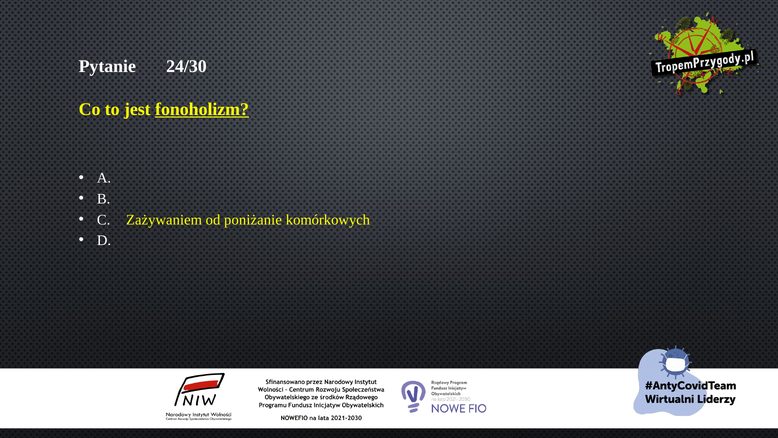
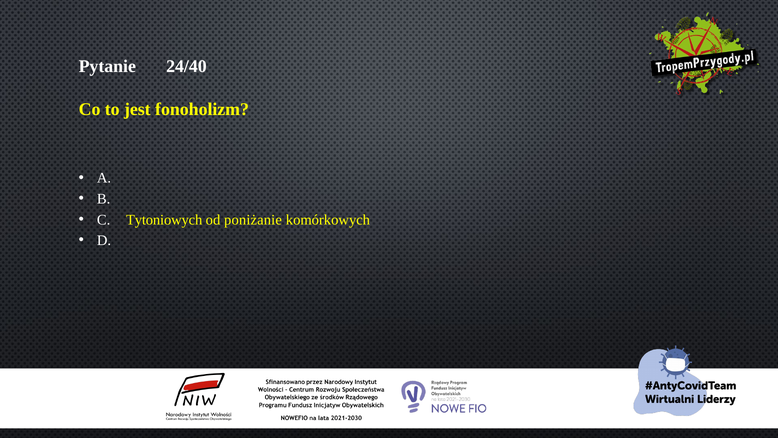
24/30: 24/30 -> 24/40 (186, 66)
fonoholizm underline: present -> none (202, 109)
Zażywaniem: Zażywaniem -> Tytoniowych (164, 220)
